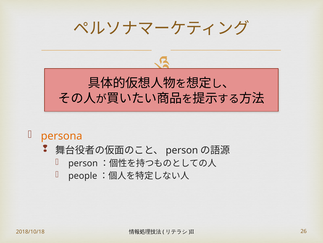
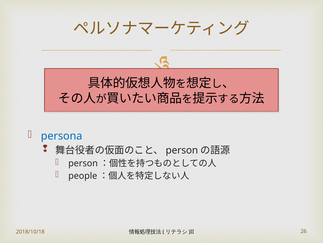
persona colour: orange -> blue (62, 136)
